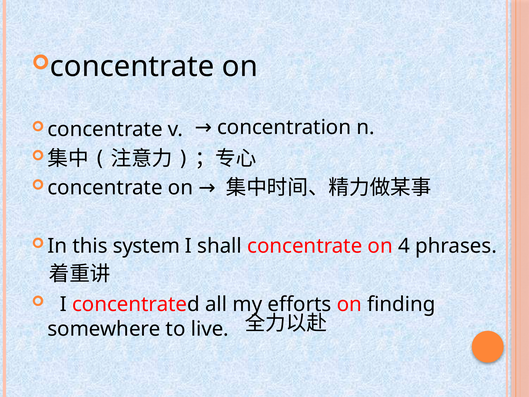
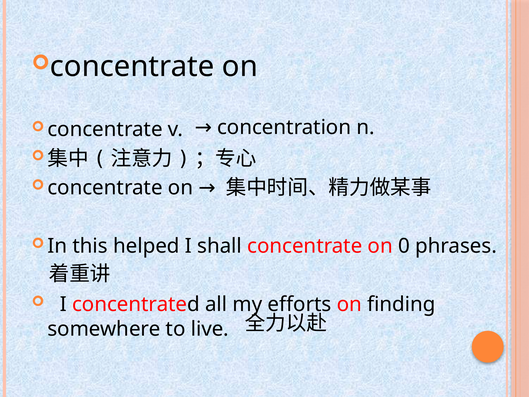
system: system -> helped (146, 246)
4: 4 -> 0 (404, 246)
